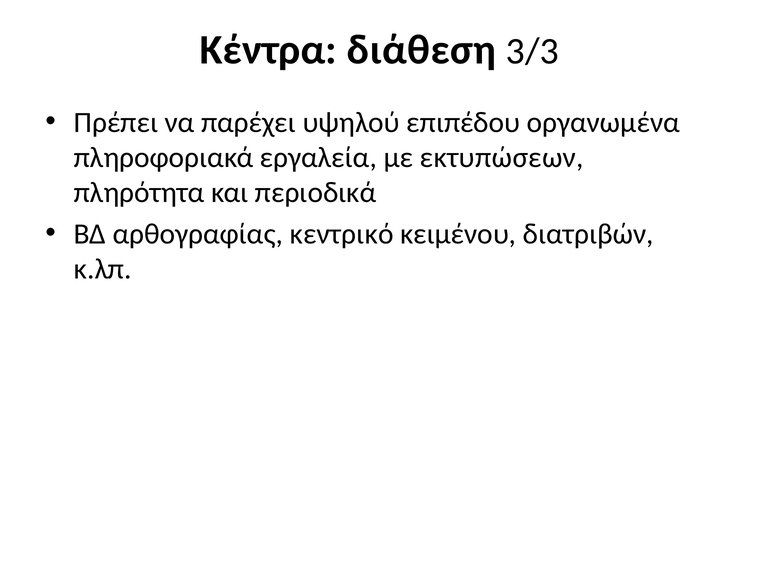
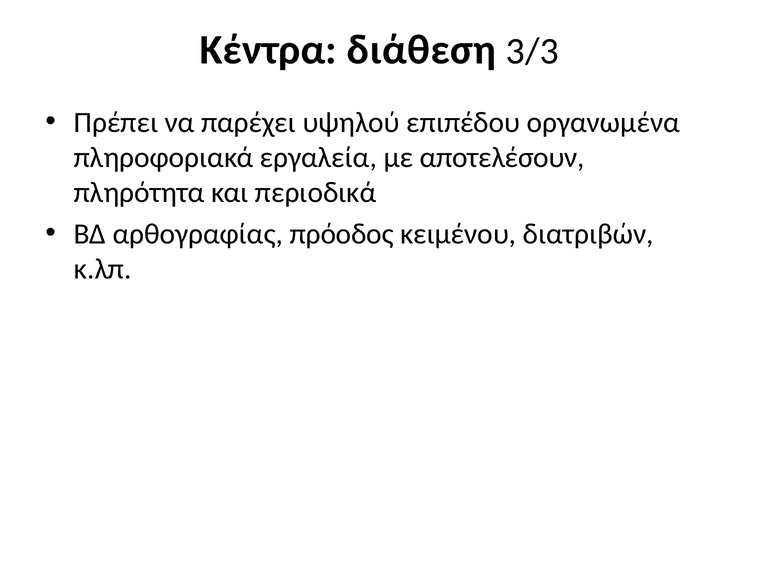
εκτυπώσεων: εκτυπώσεων -> αποτελέσουν (502, 158)
κεντρικό: κεντρικό -> πρόοδος (342, 234)
